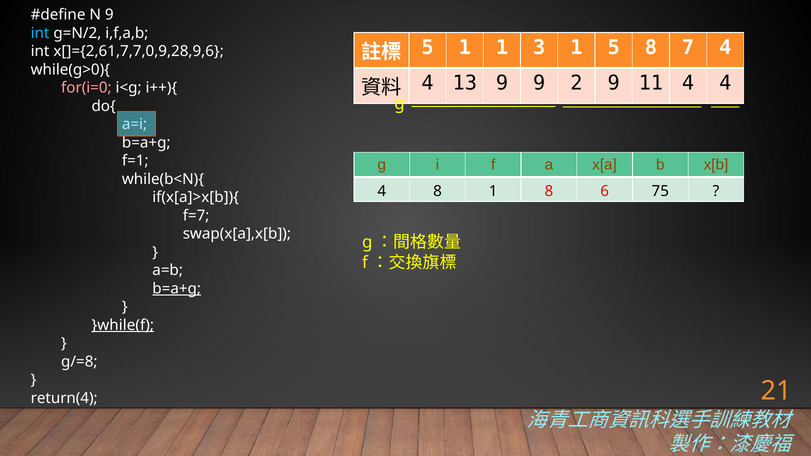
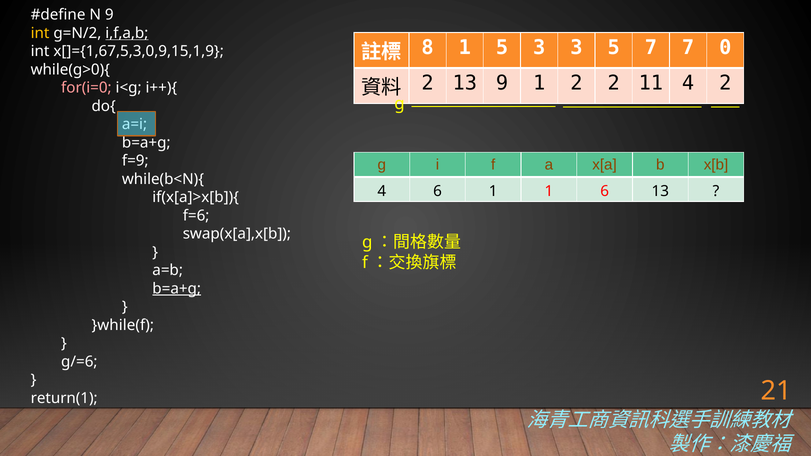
int colour: light blue -> yellow (40, 33)
i,f,a,b underline: none -> present (127, 33)
5: 5 -> 8 (428, 48)
1 1: 1 -> 5 (502, 48)
3 1: 1 -> 3 (576, 48)
5 8: 8 -> 7 (651, 48)
7 4: 4 -> 0 (725, 48)
x[]={2,61,7,7,0,9,28,9,6: x[]={2,61,7,7,0,9,28,9,6 -> x[]={1,67,5,3,0,9,15,1,9 (139, 51)
4: 4 -> 2 (428, 83)
9 9: 9 -> 1 (539, 83)
2 9: 9 -> 2 (614, 83)
4 4: 4 -> 2 (725, 83)
f=1: f=1 -> f=9 (135, 161)
4 8: 8 -> 6 (438, 191)
1 8: 8 -> 1 (549, 191)
6 75: 75 -> 13 (660, 191)
f=7: f=7 -> f=6 (196, 216)
}while(f underline: present -> none (123, 325)
g/=8: g/=8 -> g/=6 (79, 362)
return(4: return(4 -> return(1 (64, 398)
